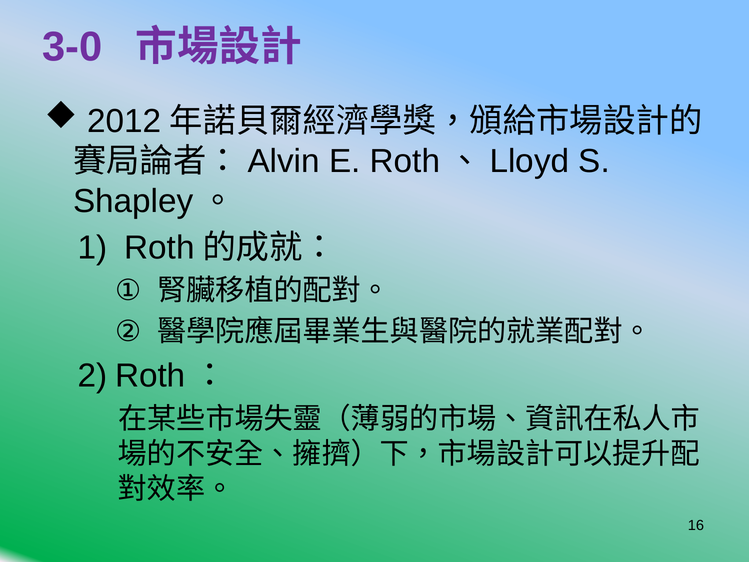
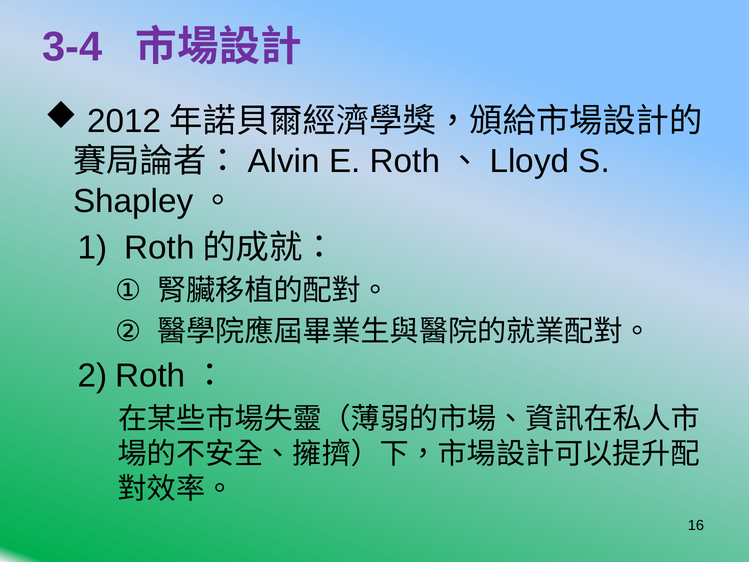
3-0: 3-0 -> 3-4 (72, 47)
